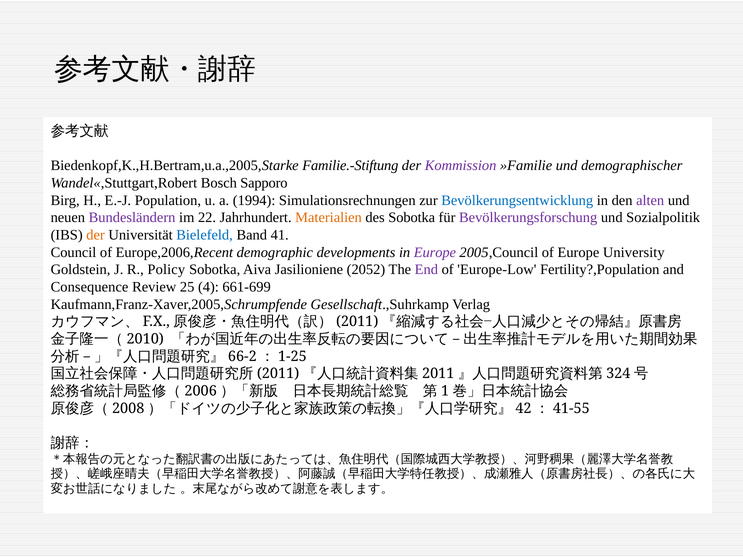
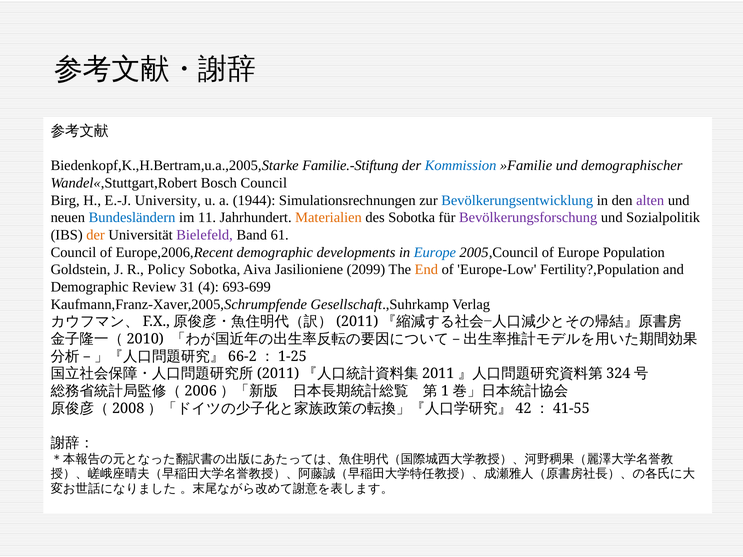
Kommission colour: purple -> blue (461, 166)
Bosch Sapporo: Sapporo -> Council (264, 183)
Population: Population -> University (168, 200)
1994: 1994 -> 1944 (254, 200)
Bundesländern colour: purple -> blue (132, 218)
22: 22 -> 11 (207, 218)
Bielefeld colour: blue -> purple (205, 235)
41: 41 -> 61 (280, 235)
Europe colour: purple -> blue (435, 252)
University: University -> Population (634, 252)
2052: 2052 -> 2099 (366, 270)
End colour: purple -> orange (426, 270)
Consequence: Consequence -> Demographic (90, 287)
25: 25 -> 31 (187, 287)
661-699: 661-699 -> 693-699 (247, 287)
